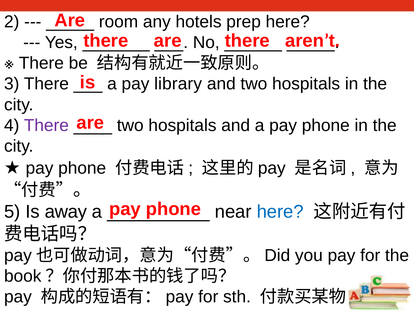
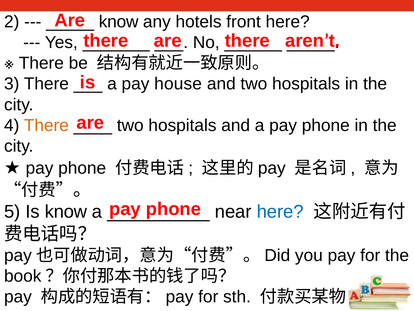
room: room -> know (119, 22)
prep: prep -> front (244, 22)
library: library -> house (178, 84)
There colour: purple -> orange (46, 125)
Is away: away -> know (66, 212)
